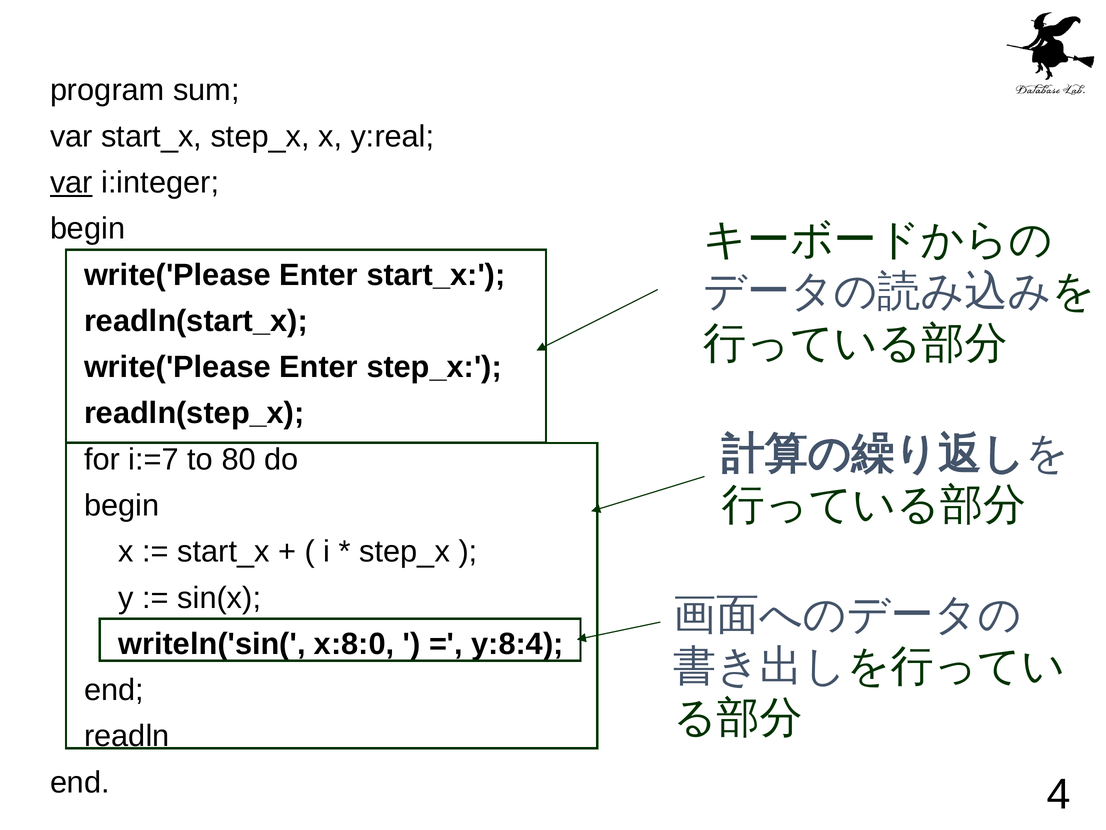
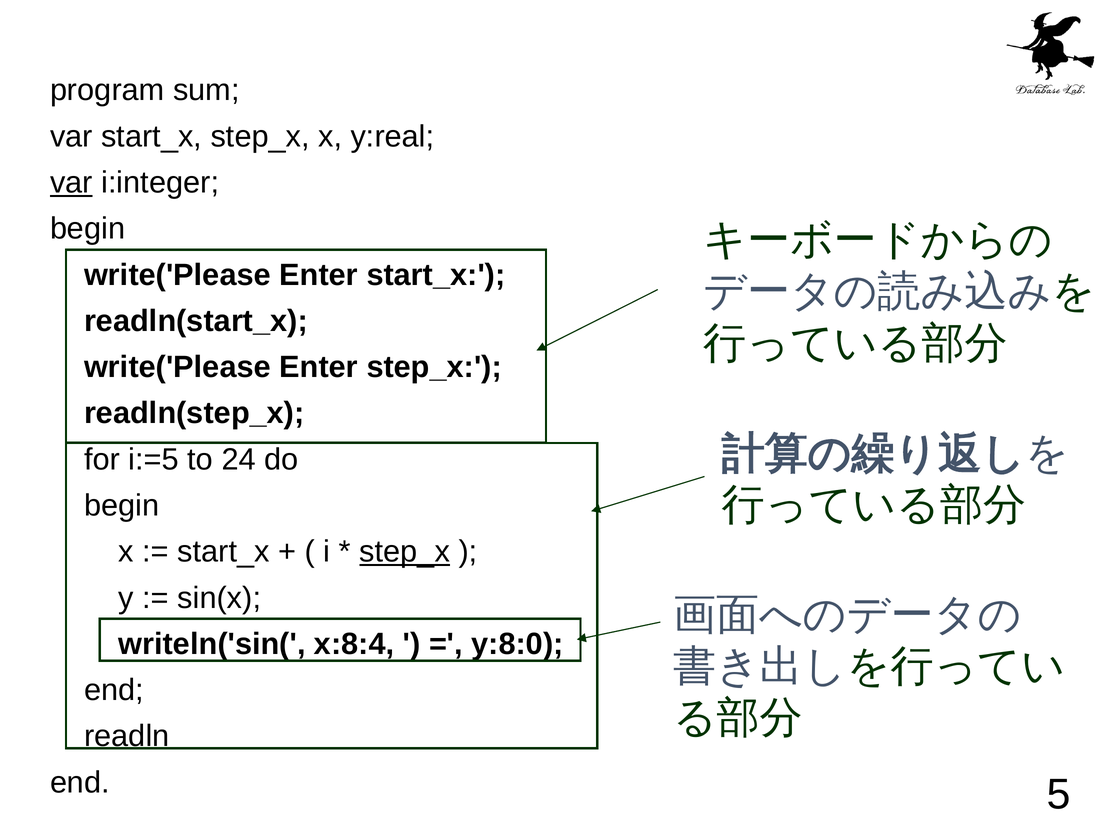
i:=7: i:=7 -> i:=5 (154, 459)
80: 80 -> 24 (239, 459)
step_x underline: none -> present (405, 551)
x:8:0: x:8:0 -> x:8:4 (354, 644)
y:8:4: y:8:4 -> y:8:0 (517, 644)
4: 4 -> 5 (1059, 794)
